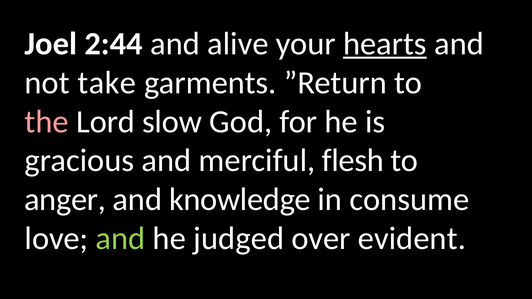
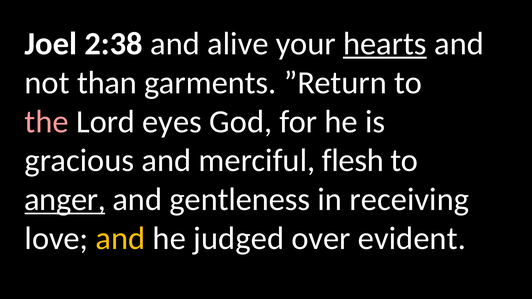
2:44: 2:44 -> 2:38 (114, 44)
take: take -> than (107, 83)
slow: slow -> eyes (172, 122)
anger underline: none -> present (65, 200)
knowledge: knowledge -> gentleness (240, 200)
consume: consume -> receiving (409, 200)
and colour: light green -> yellow (120, 239)
